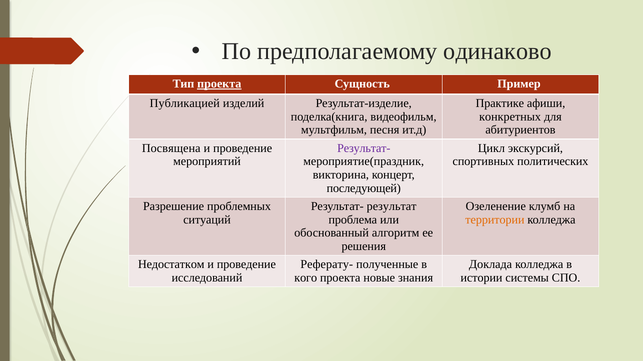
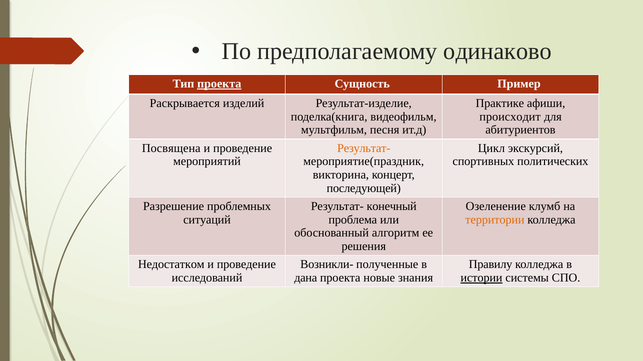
Публикацией: Публикацией -> Раскрывается (185, 104)
конкретных: конкретных -> происходит (510, 117)
Результат- colour: purple -> orange (364, 148)
результат: результат -> конечный (392, 207)
Реферату-: Реферату- -> Возникли- (327, 265)
Доклада: Доклада -> Правилу (491, 265)
кого: кого -> дана (306, 278)
истории underline: none -> present (482, 278)
